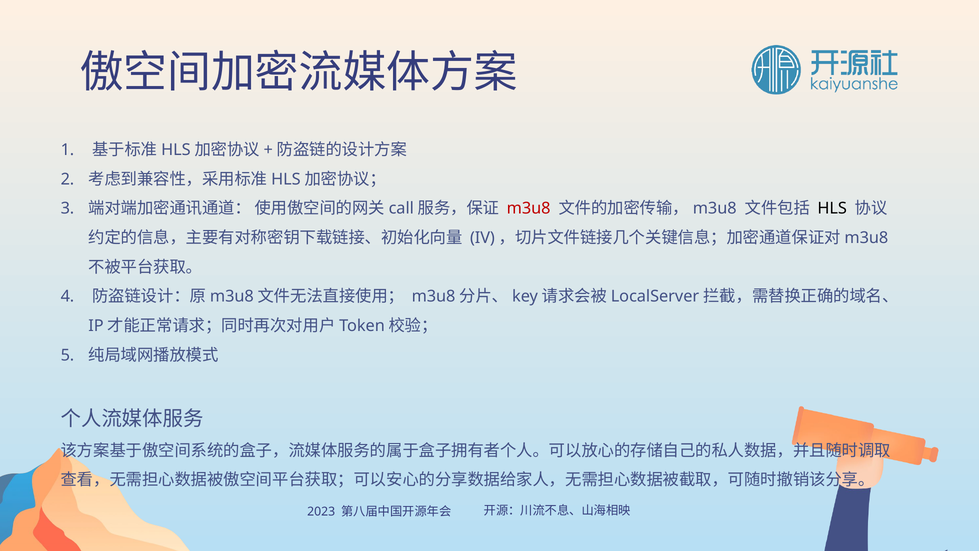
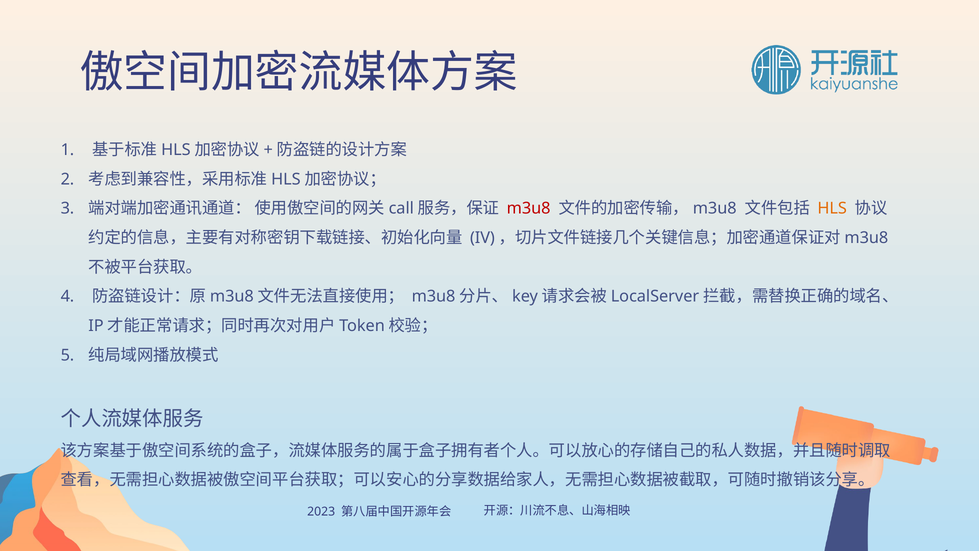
HLS colour: black -> orange (832, 208)
